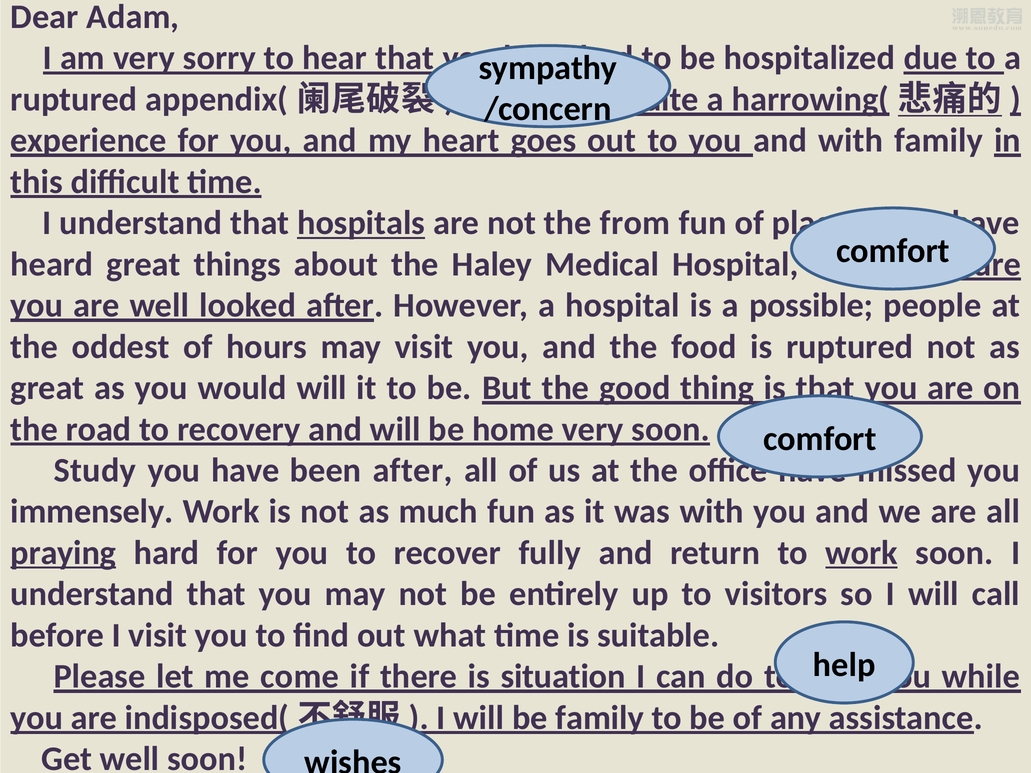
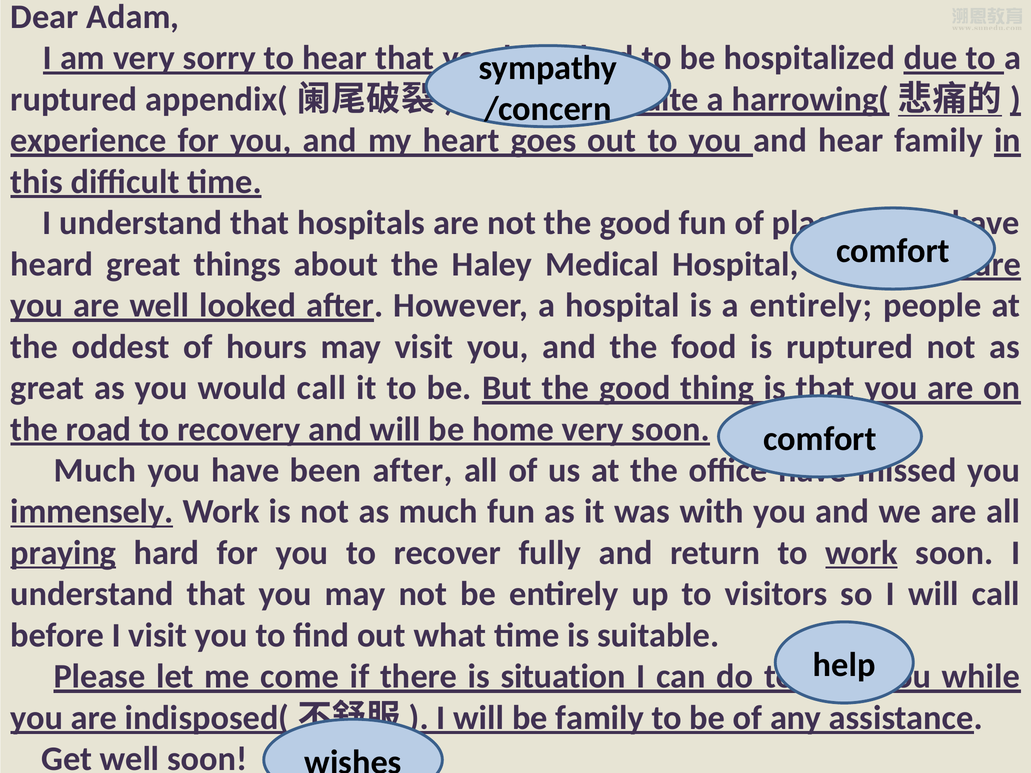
and with: with -> hear (851, 141)
hospitals underline: present -> none (361, 223)
not the from: from -> good (635, 223)
a possible: possible -> entirely (811, 306)
would will: will -> call (321, 388)
Study: Study -> Much (95, 471)
immensely underline: none -> present (92, 512)
